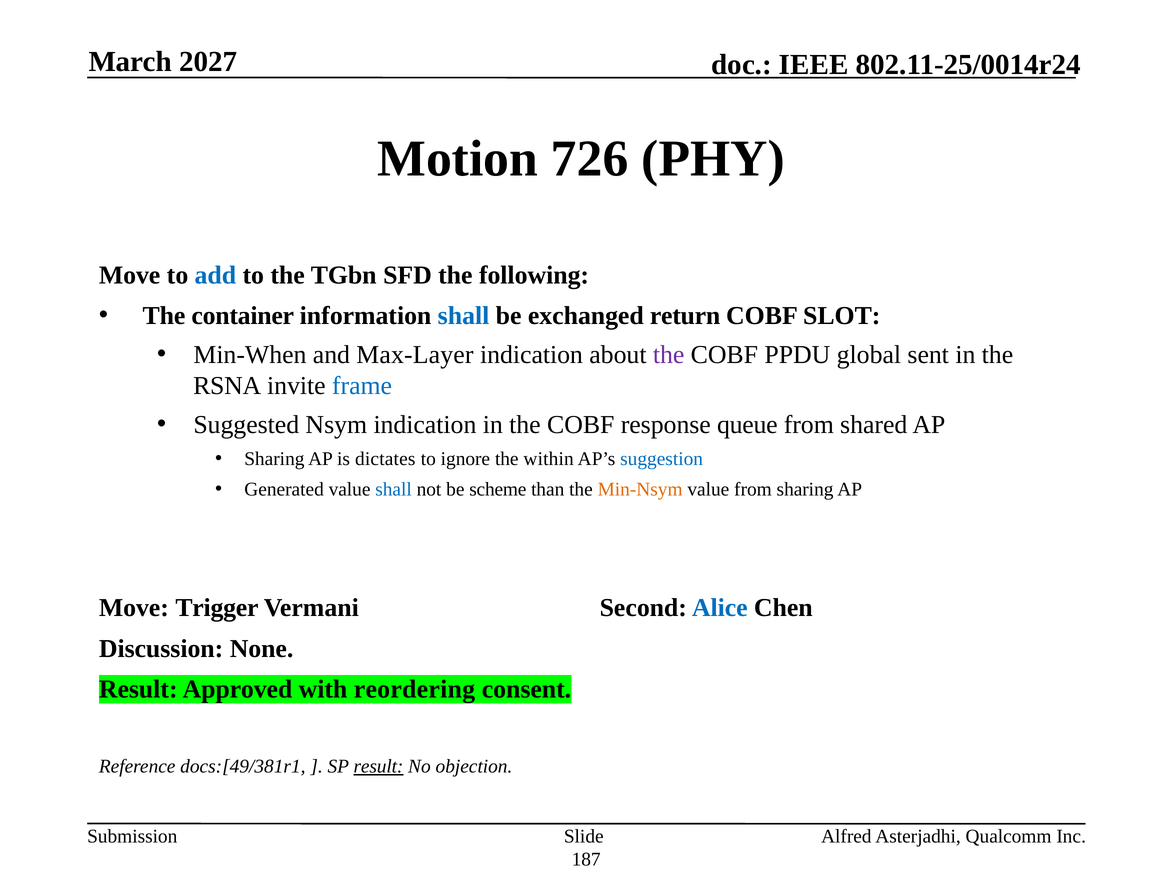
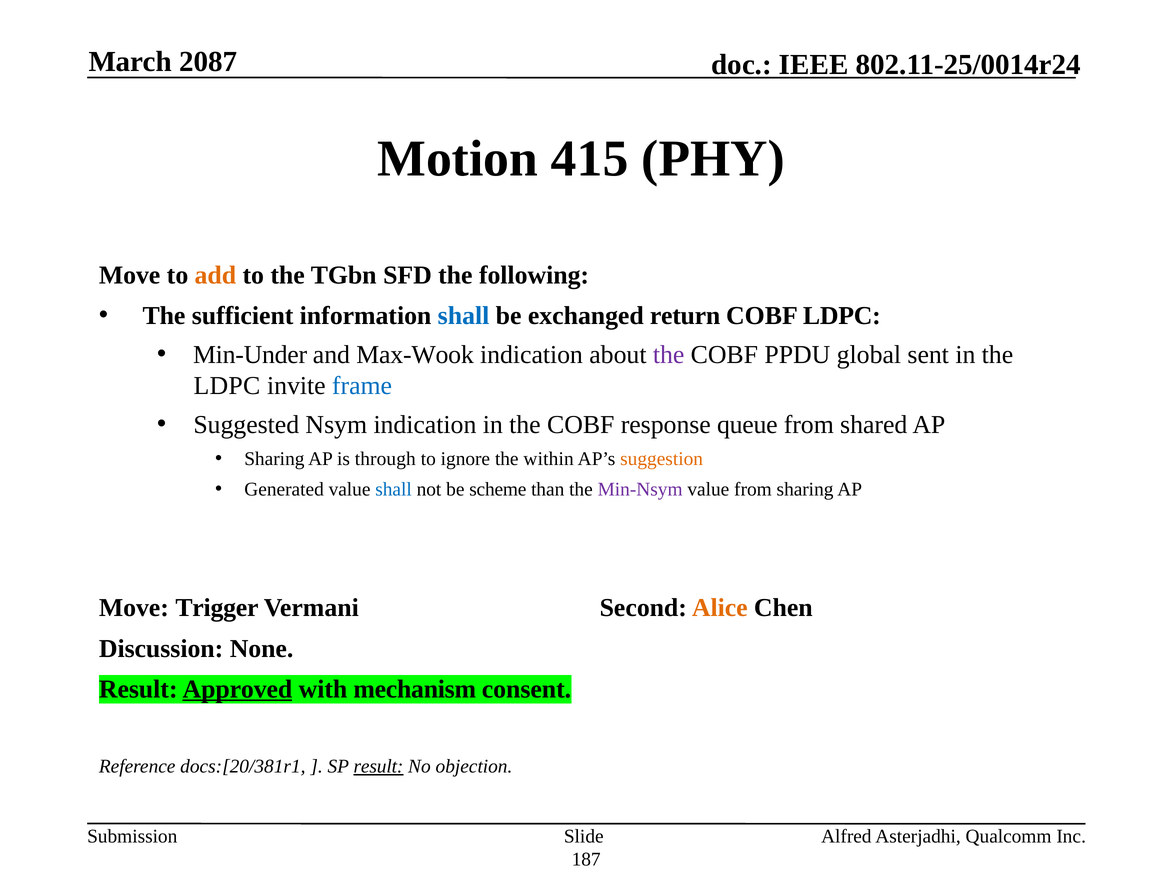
2027: 2027 -> 2087 (208, 62)
726: 726 -> 415 (590, 159)
add colour: blue -> orange (215, 275)
container: container -> sufficient (243, 316)
COBF SLOT: SLOT -> LDPC (842, 316)
Min-When: Min-When -> Min-Under (250, 355)
Max-Layer: Max-Layer -> Max-Wook (415, 355)
RSNA: RSNA -> LDPC (227, 386)
dictates: dictates -> through (385, 459)
suggestion colour: blue -> orange (662, 459)
Min-Nsym colour: orange -> purple (640, 489)
Alice colour: blue -> orange (720, 608)
Approved underline: none -> present (237, 690)
reordering: reordering -> mechanism (415, 690)
docs:[49/381r1: docs:[49/381r1 -> docs:[20/381r1 (243, 767)
